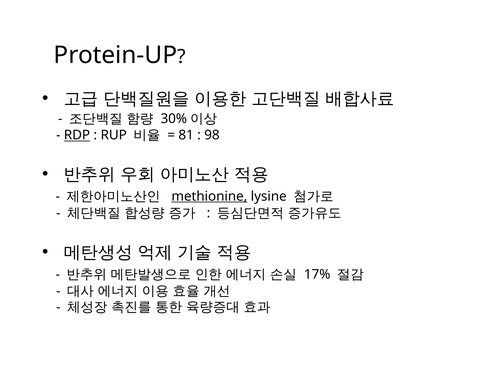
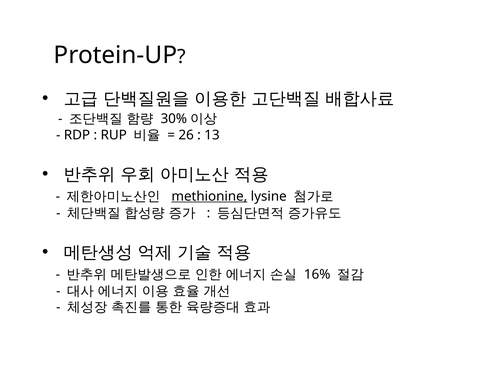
RDP underline: present -> none (77, 135)
81: 81 -> 26 (186, 135)
98: 98 -> 13 (212, 135)
17%: 17% -> 16% (317, 275)
